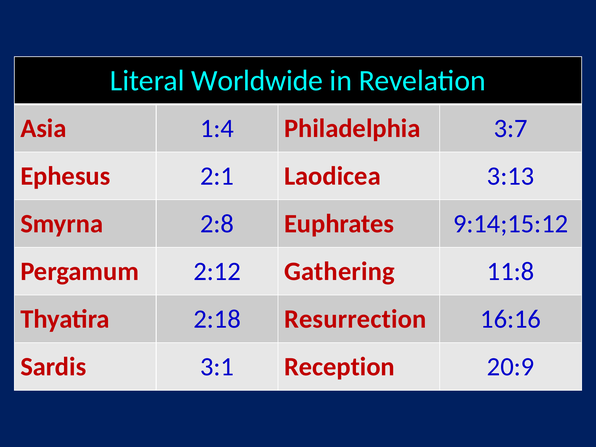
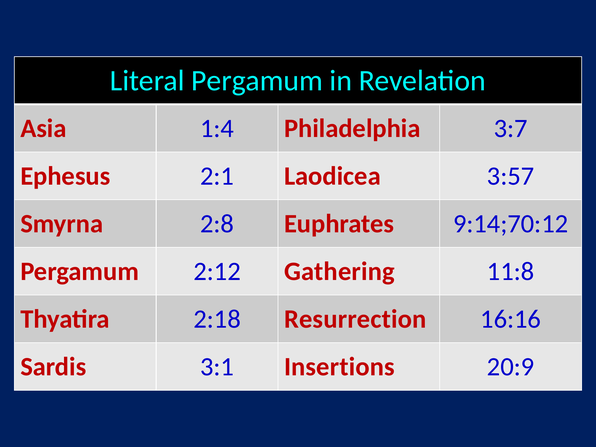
Literal Worldwide: Worldwide -> Pergamum (257, 81)
3:13: 3:13 -> 3:57 (511, 176)
9:14;15:12: 9:14;15:12 -> 9:14;70:12 (511, 224)
Reception: Reception -> Insertions (339, 367)
